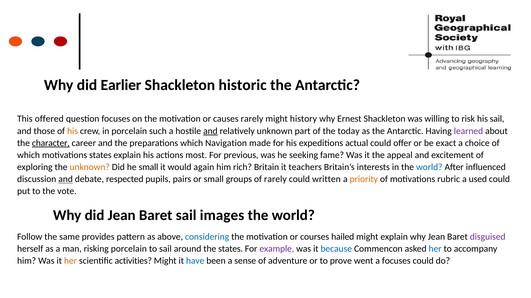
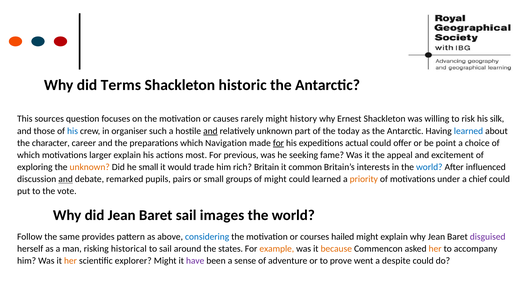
Earlier: Earlier -> Terms (121, 85)
offered: offered -> sources (49, 119)
his sail: sail -> silk (497, 119)
his colour: orange -> blue (73, 131)
in porcelain: porcelain -> organiser (129, 131)
learned colour: purple -> blue (468, 131)
character underline: present -> none (51, 143)
for underline: none -> present (278, 143)
exact: exact -> point (446, 143)
motivations states: states -> larger (100, 155)
again: again -> trade (204, 167)
teachers: teachers -> common (305, 167)
respected: respected -> remarked (125, 180)
of rarely: rarely -> might (275, 180)
could written: written -> learned (327, 180)
rubric: rubric -> under (449, 180)
used: used -> chief (478, 180)
risking porcelain: porcelain -> historical (129, 249)
example colour: purple -> orange (277, 249)
because colour: blue -> orange (336, 249)
her colour: blue -> orange (435, 249)
activities: activities -> explorer (133, 261)
have colour: blue -> purple (195, 261)
a focuses: focuses -> despite (396, 261)
